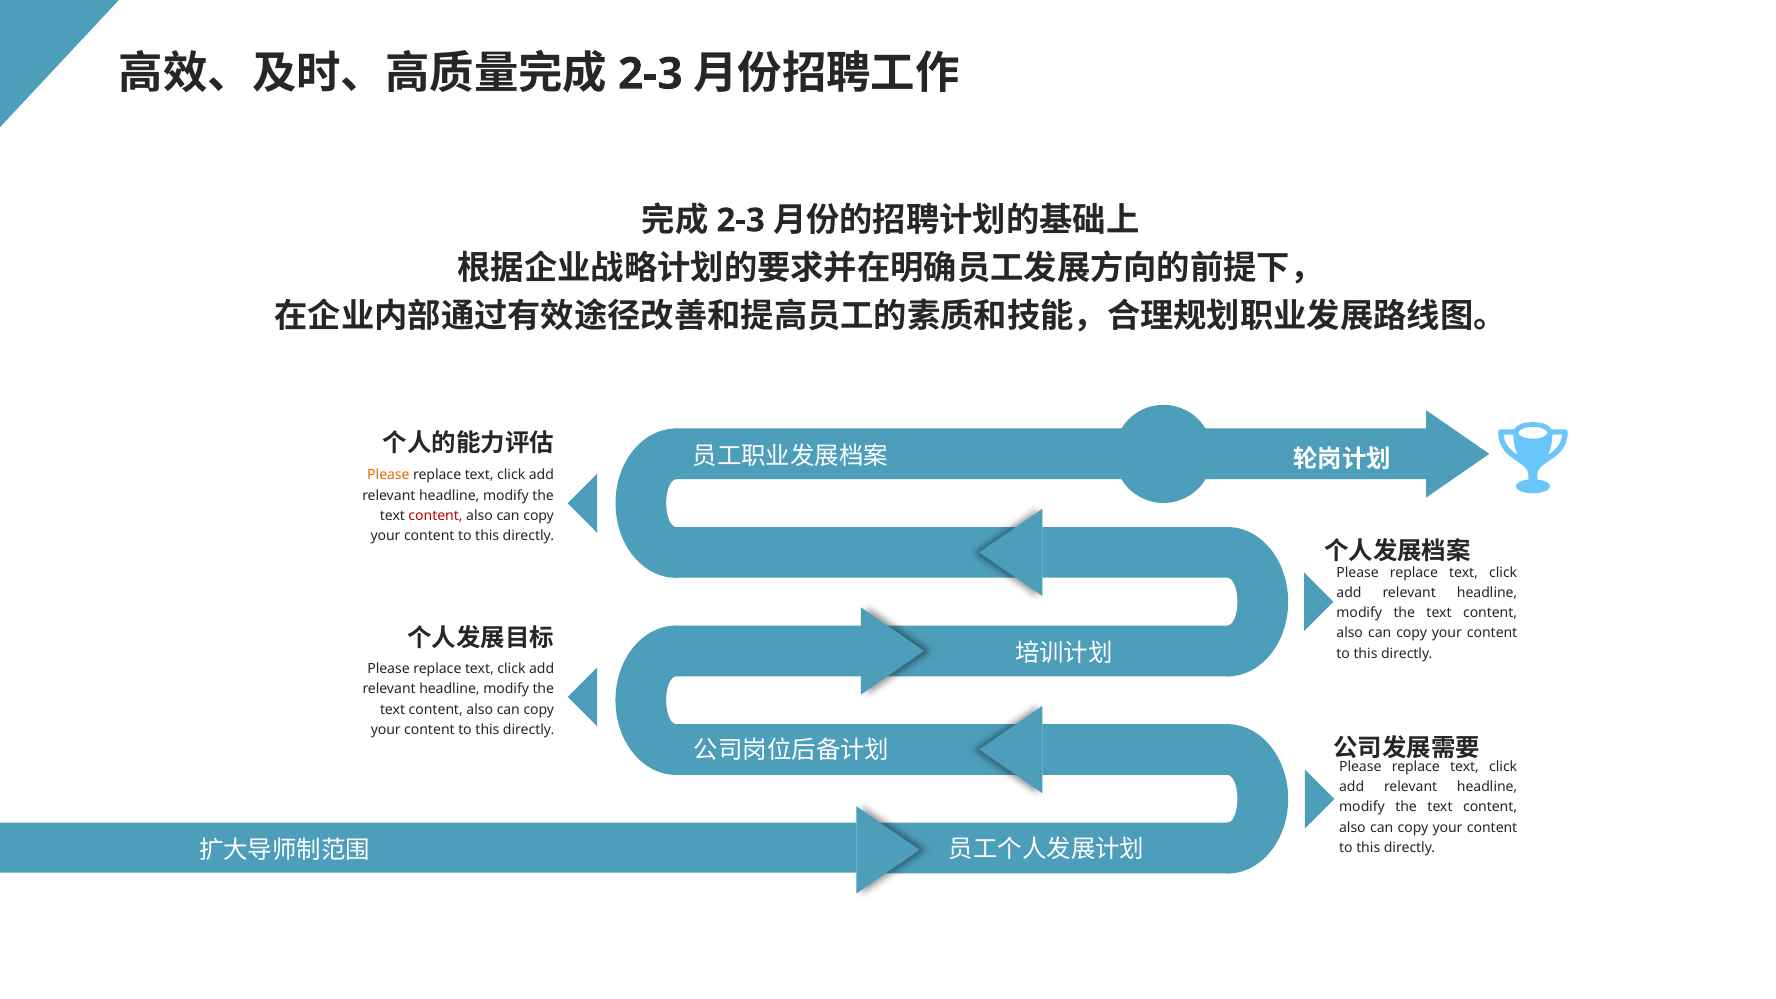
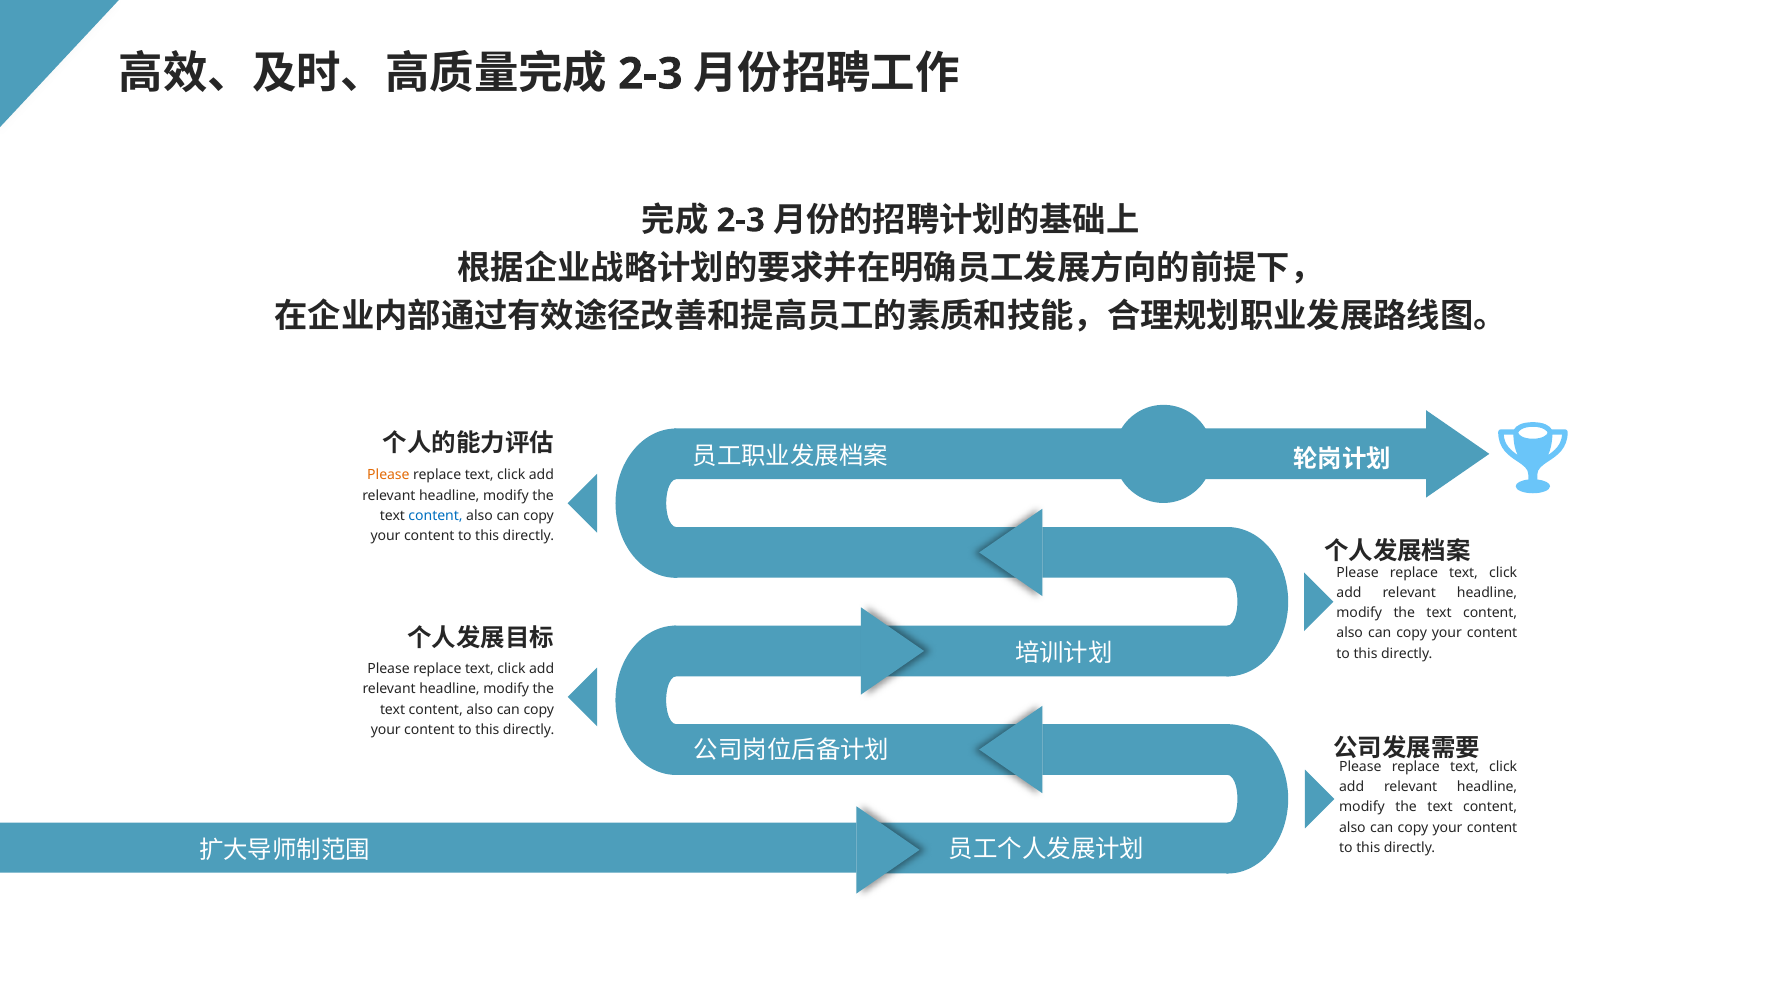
content colour: red -> blue (436, 516)
